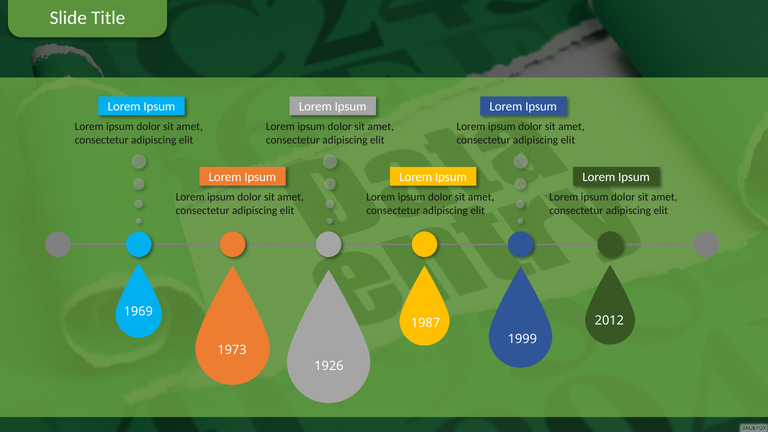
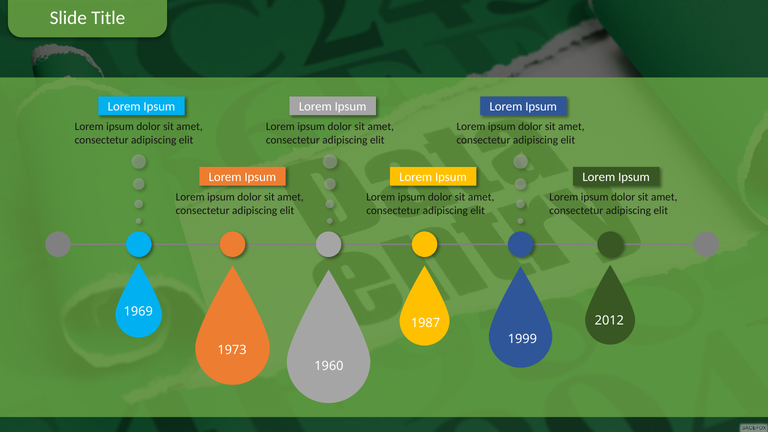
1926: 1926 -> 1960 (329, 366)
